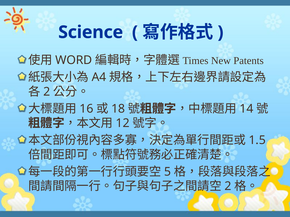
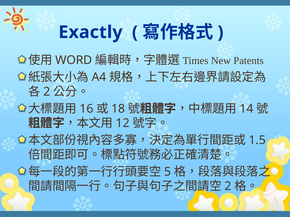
Science: Science -> Exactly (90, 32)
